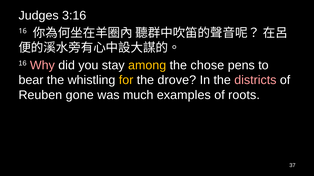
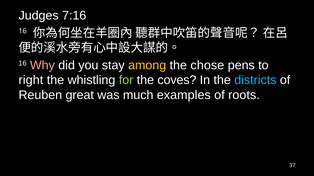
3:16: 3:16 -> 7:16 (74, 16)
bear: bear -> right (31, 80)
for colour: yellow -> light green (126, 80)
drove: drove -> coves (177, 80)
districts colour: pink -> light blue (255, 80)
gone: gone -> great (80, 95)
